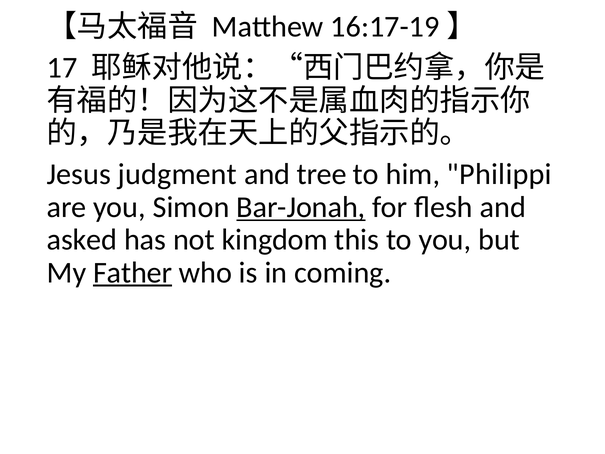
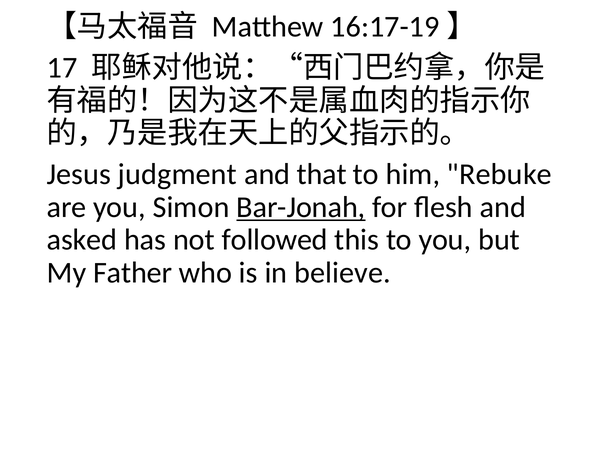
tree: tree -> that (322, 174)
Philippi: Philippi -> Rebuke (499, 174)
kingdom: kingdom -> followed (275, 240)
Father underline: present -> none (133, 272)
coming: coming -> believe (343, 272)
